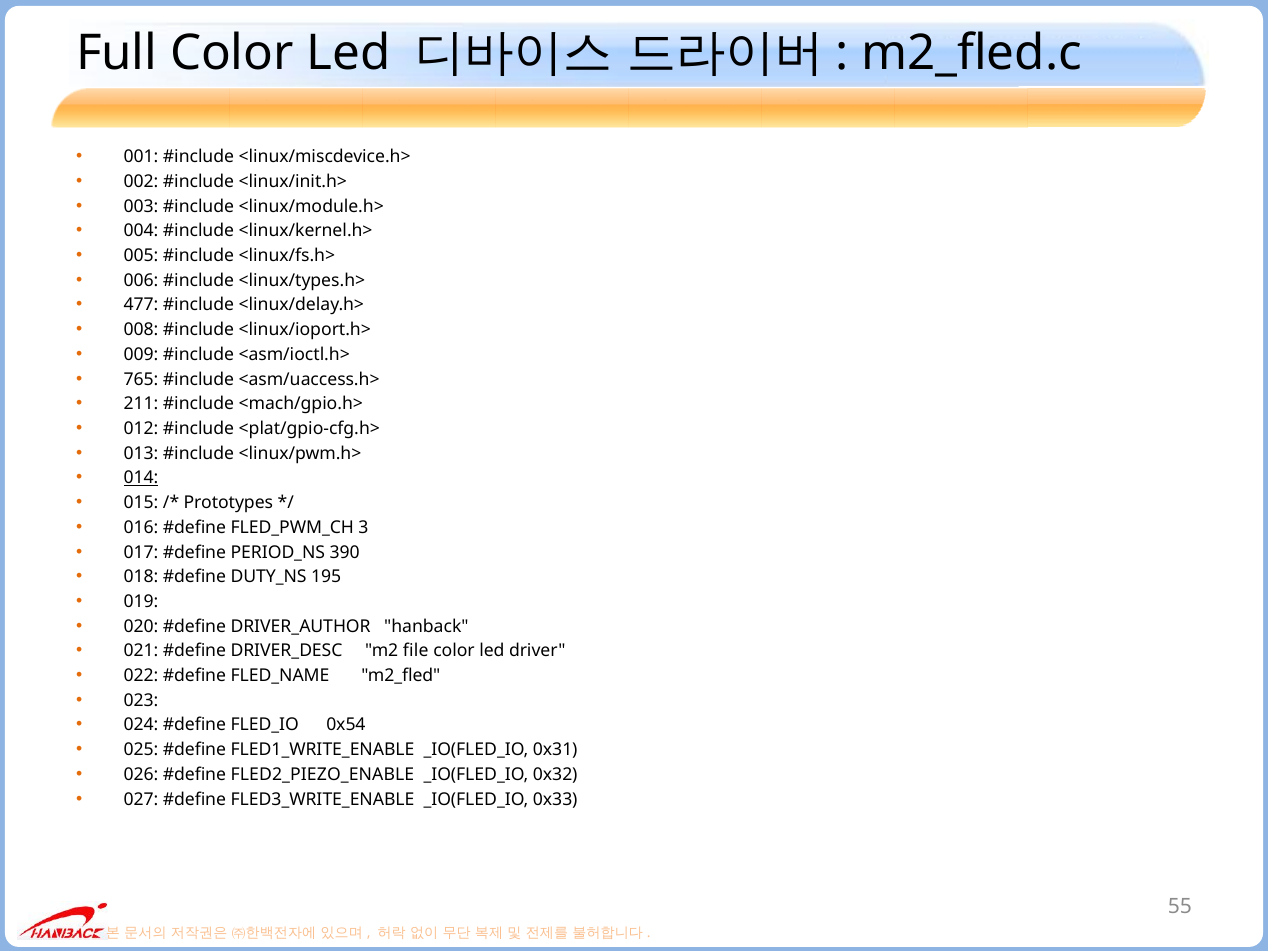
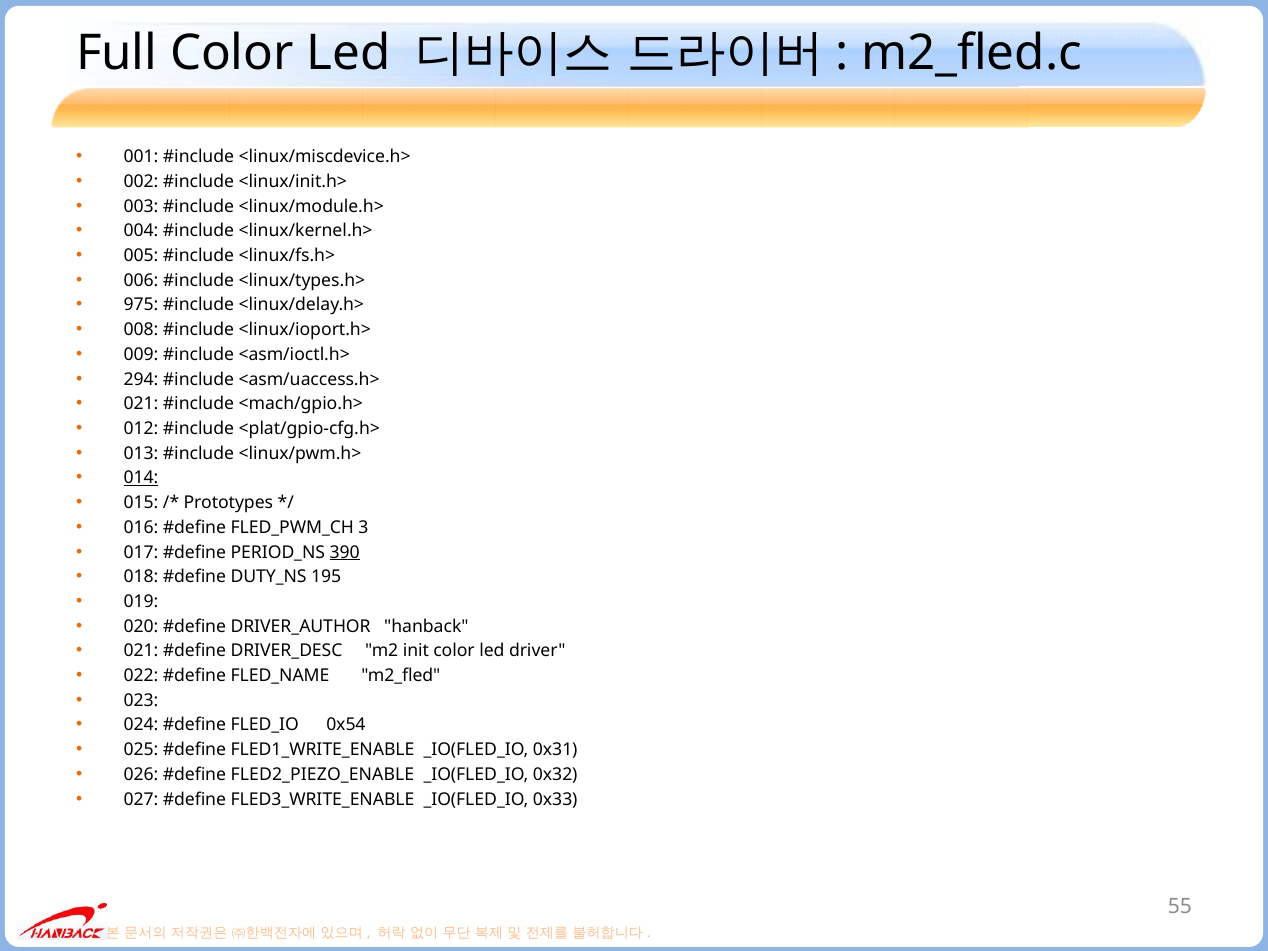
477: 477 -> 975 (141, 305)
765: 765 -> 294 (141, 379)
211: 211 -> 021 (141, 404)
390 underline: none -> present (345, 552)
file: file -> init (416, 651)
